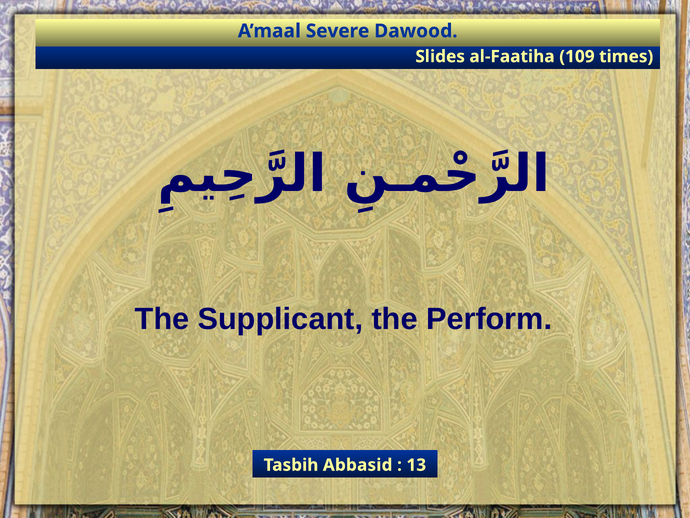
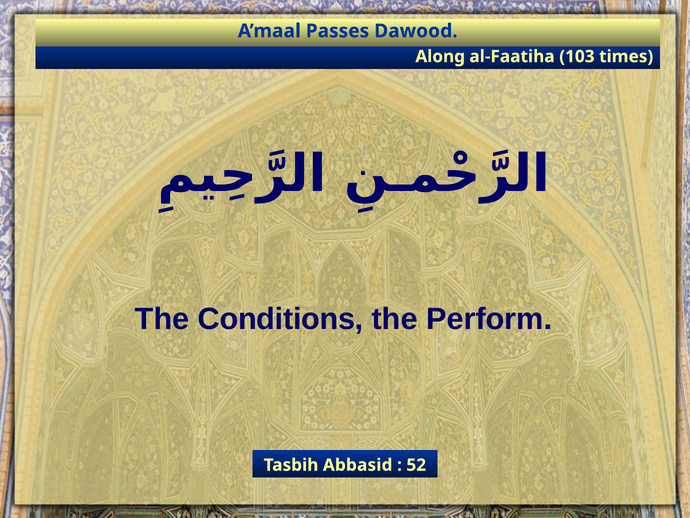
Severe: Severe -> Passes (337, 31)
Slides: Slides -> Along (440, 56)
109: 109 -> 103 (577, 56)
Supplicant: Supplicant -> Conditions (281, 319)
13: 13 -> 52 (416, 465)
